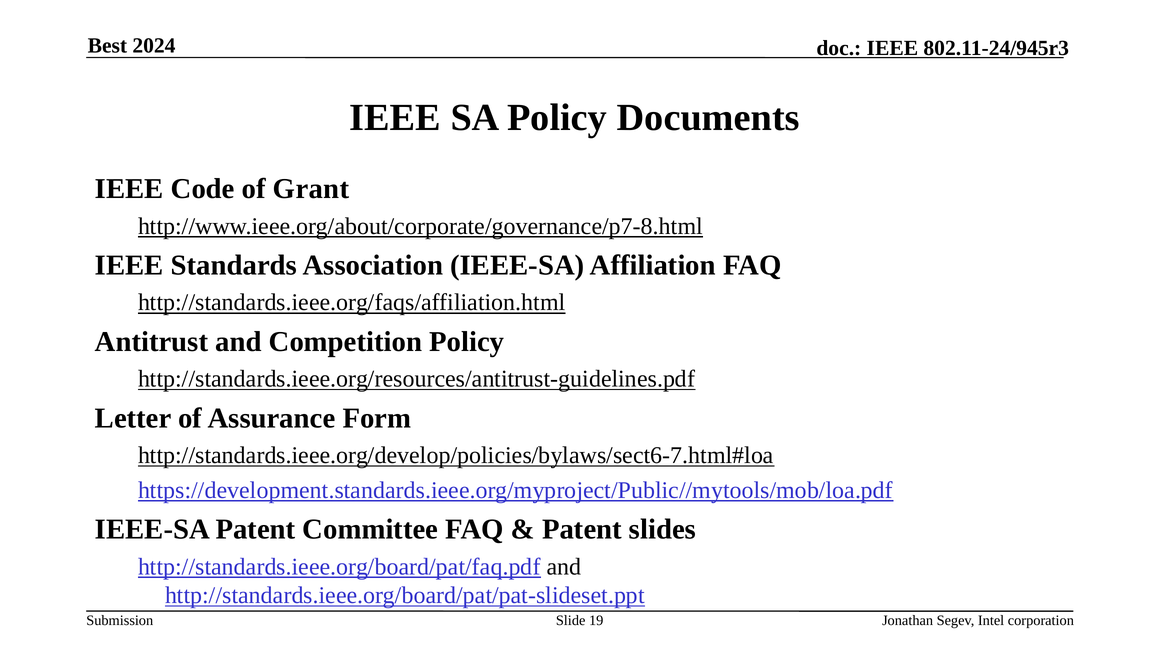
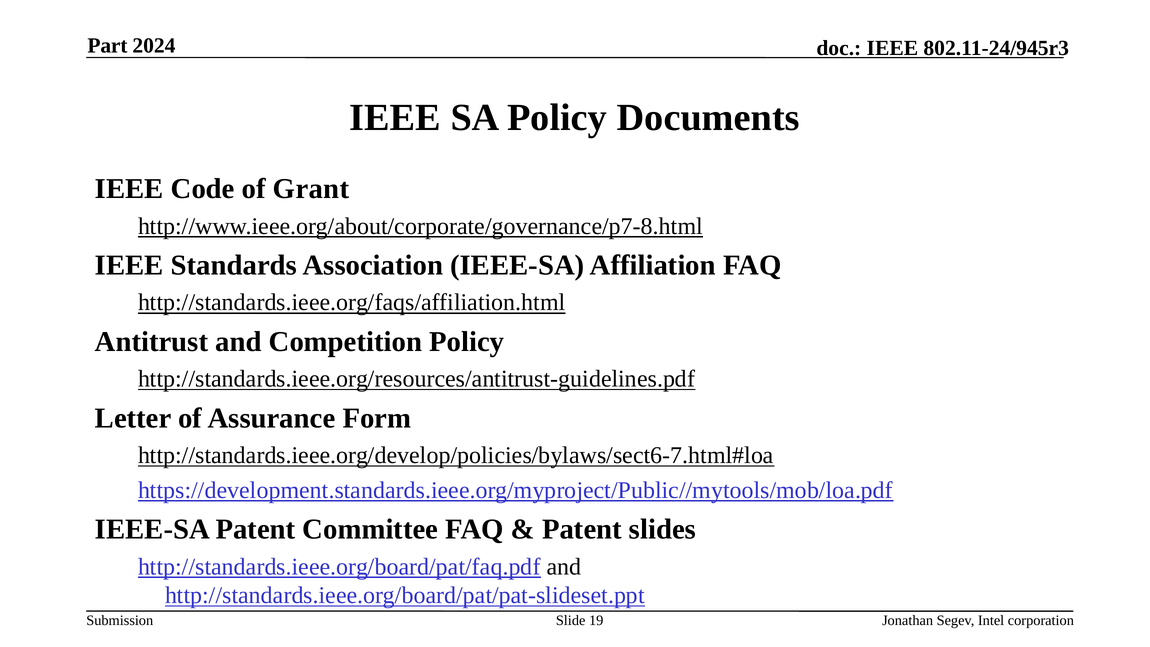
Best: Best -> Part (107, 46)
